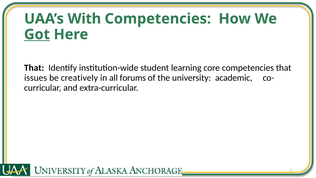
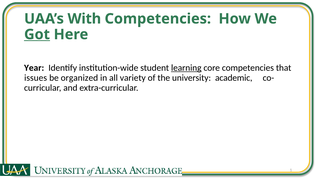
That: That -> Year (34, 68)
learning underline: none -> present (186, 68)
creatively: creatively -> organized (79, 78)
forums: forums -> variety (133, 78)
